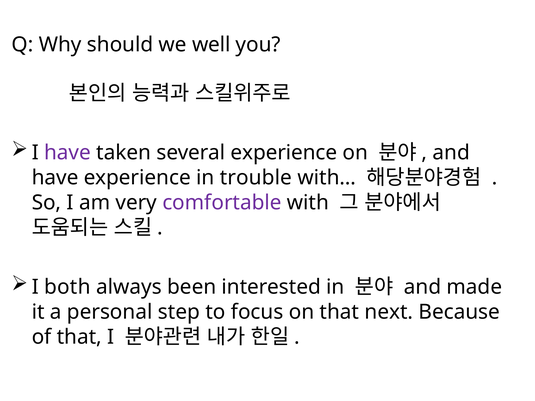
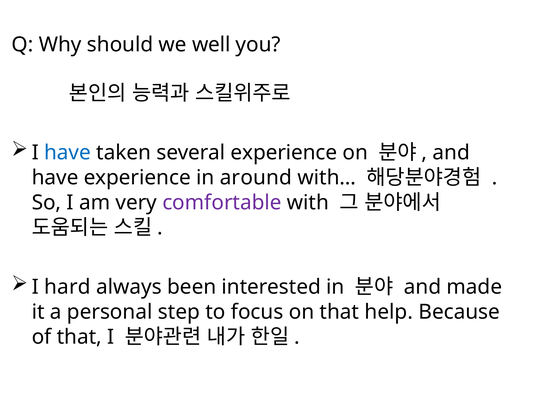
have colour: purple -> blue (67, 153)
trouble: trouble -> around (256, 178)
both: both -> hard (67, 287)
next: next -> help (389, 312)
